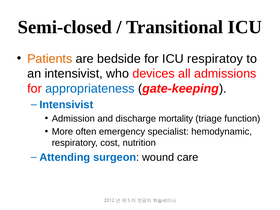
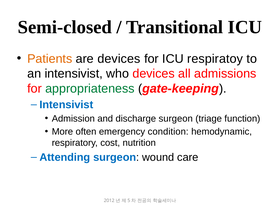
are bedside: bedside -> devices (119, 59)
appropriateness colour: blue -> green (90, 89)
discharge mortality: mortality -> surgeon (176, 119)
specialist: specialist -> condition (168, 132)
